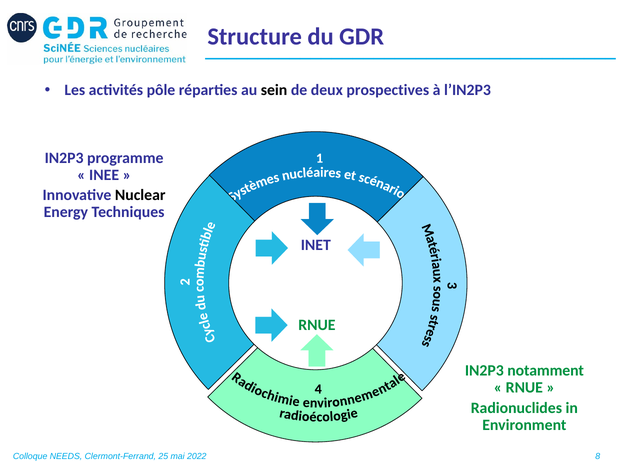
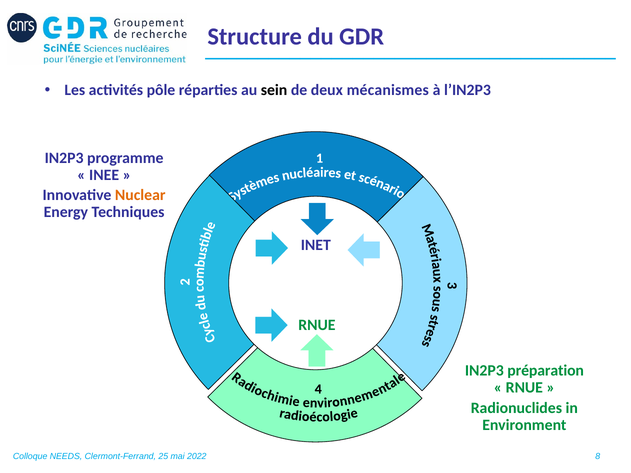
prospectives: prospectives -> mécanismes (388, 90)
Nuclear colour: black -> orange (140, 195)
notamment: notamment -> préparation (546, 371)
